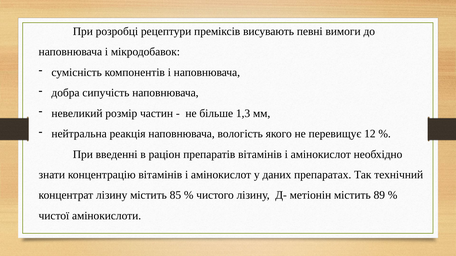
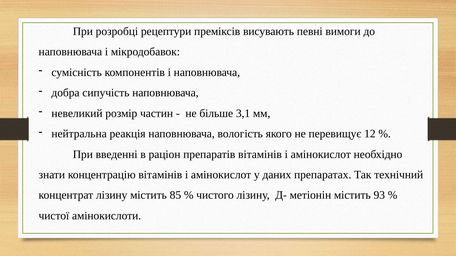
1,3: 1,3 -> 3,1 (243, 114)
89: 89 -> 93 (379, 196)
